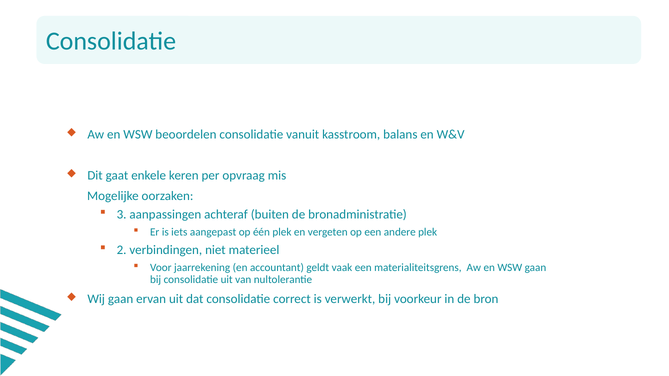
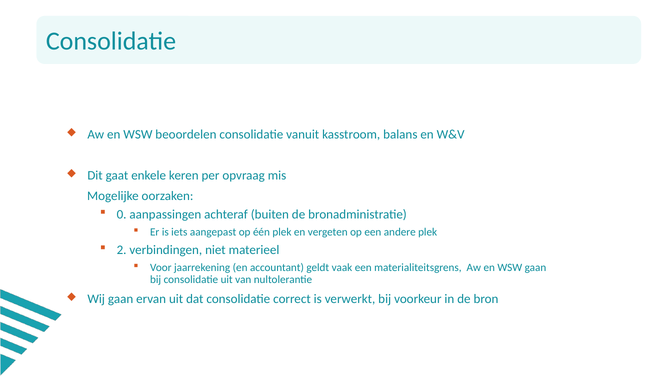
3: 3 -> 0 (122, 215)
